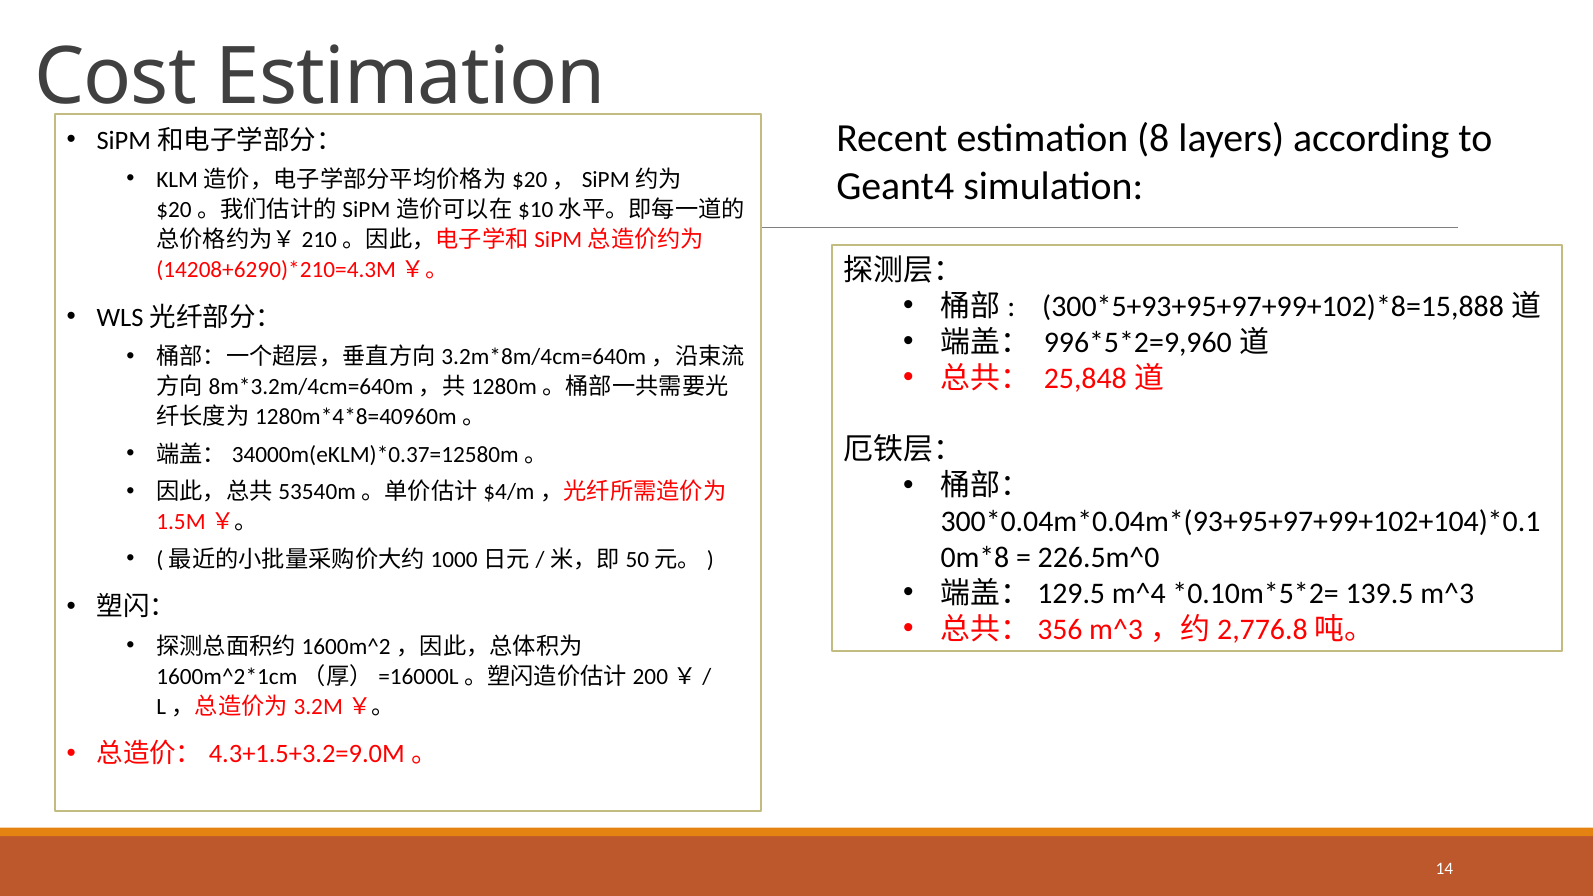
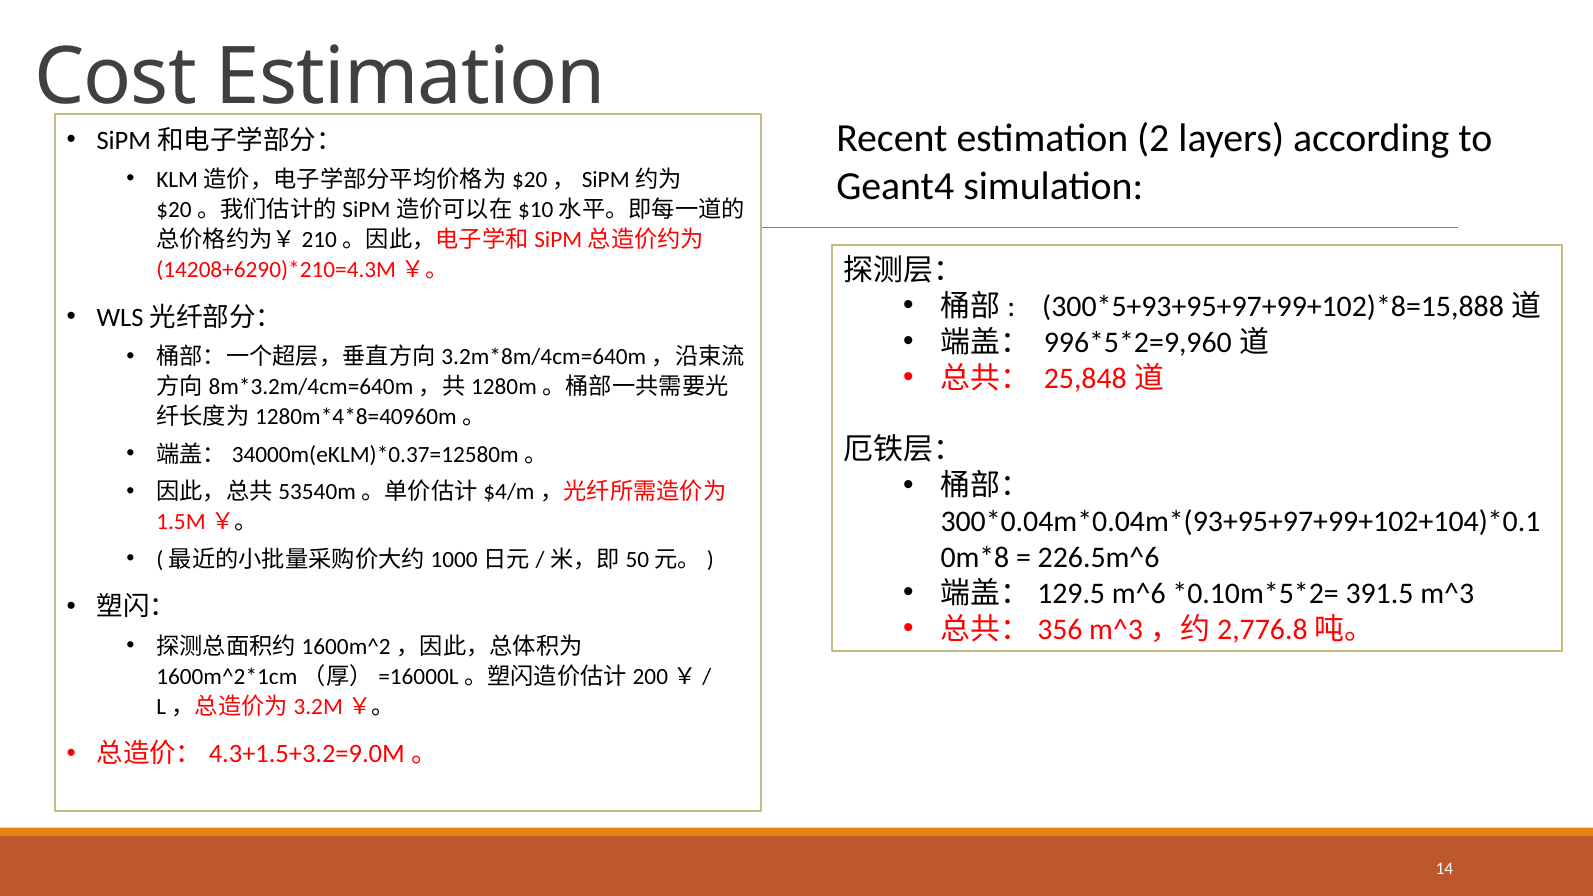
8: 8 -> 2 (1153, 139)
226.5m^0: 226.5m^0 -> 226.5m^6 (1099, 558)
m^4: m^4 -> m^6 (1139, 593)
139.5: 139.5 -> 391.5 (1380, 593)
